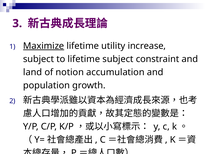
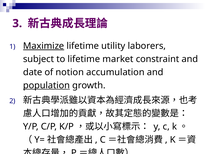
increase: increase -> laborers (147, 46)
lifetime subject: subject -> market (118, 59)
land: land -> date (33, 72)
population underline: none -> present (47, 86)
